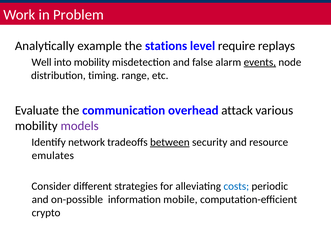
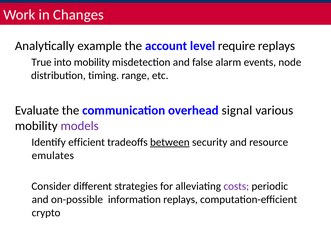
Problem: Problem -> Changes (79, 15)
stations: stations -> account (166, 46)
Well: Well -> True (41, 62)
events underline: present -> none (260, 62)
attack: attack -> signal (237, 110)
network: network -> efficient (87, 142)
costs colour: blue -> purple (236, 186)
information mobile: mobile -> replays (181, 200)
